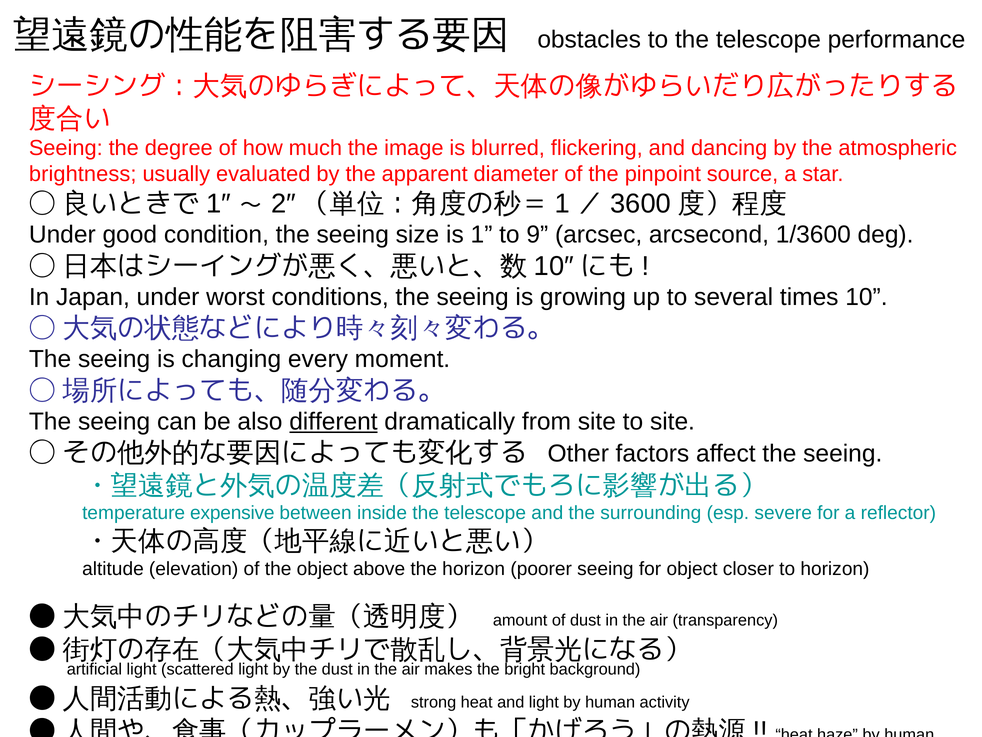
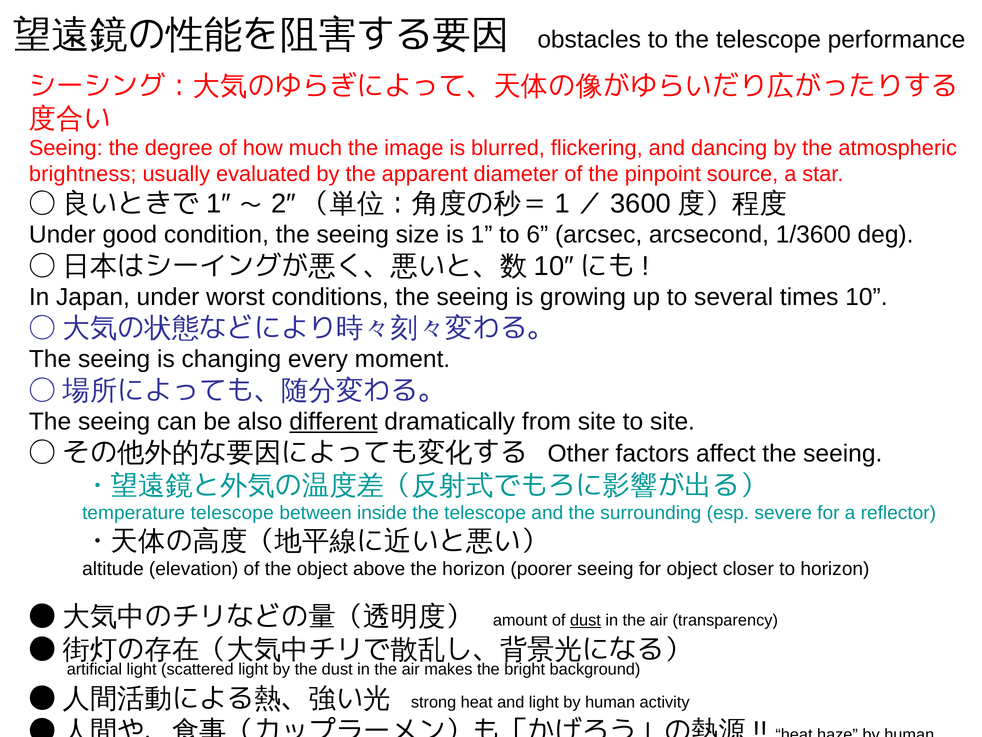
9: 9 -> 6 (537, 235)
temperature expensive: expensive -> telescope (232, 513)
dust underline: none -> present (585, 620)
